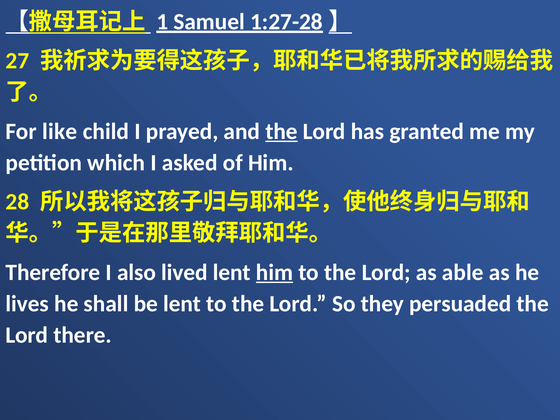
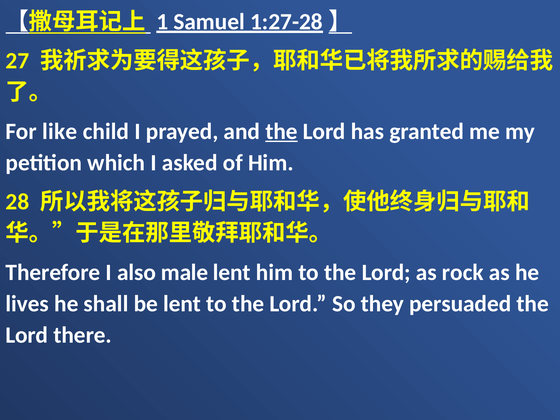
lived: lived -> male (185, 272)
him underline: present -> none (275, 272)
able: able -> rock (463, 272)
